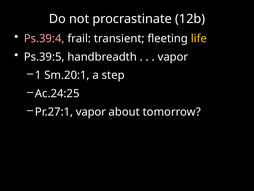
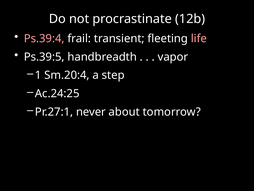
life colour: yellow -> pink (199, 38)
Sm.20:1: Sm.20:1 -> Sm.20:4 (67, 75)
Pr.27:1 vapor: vapor -> never (91, 112)
